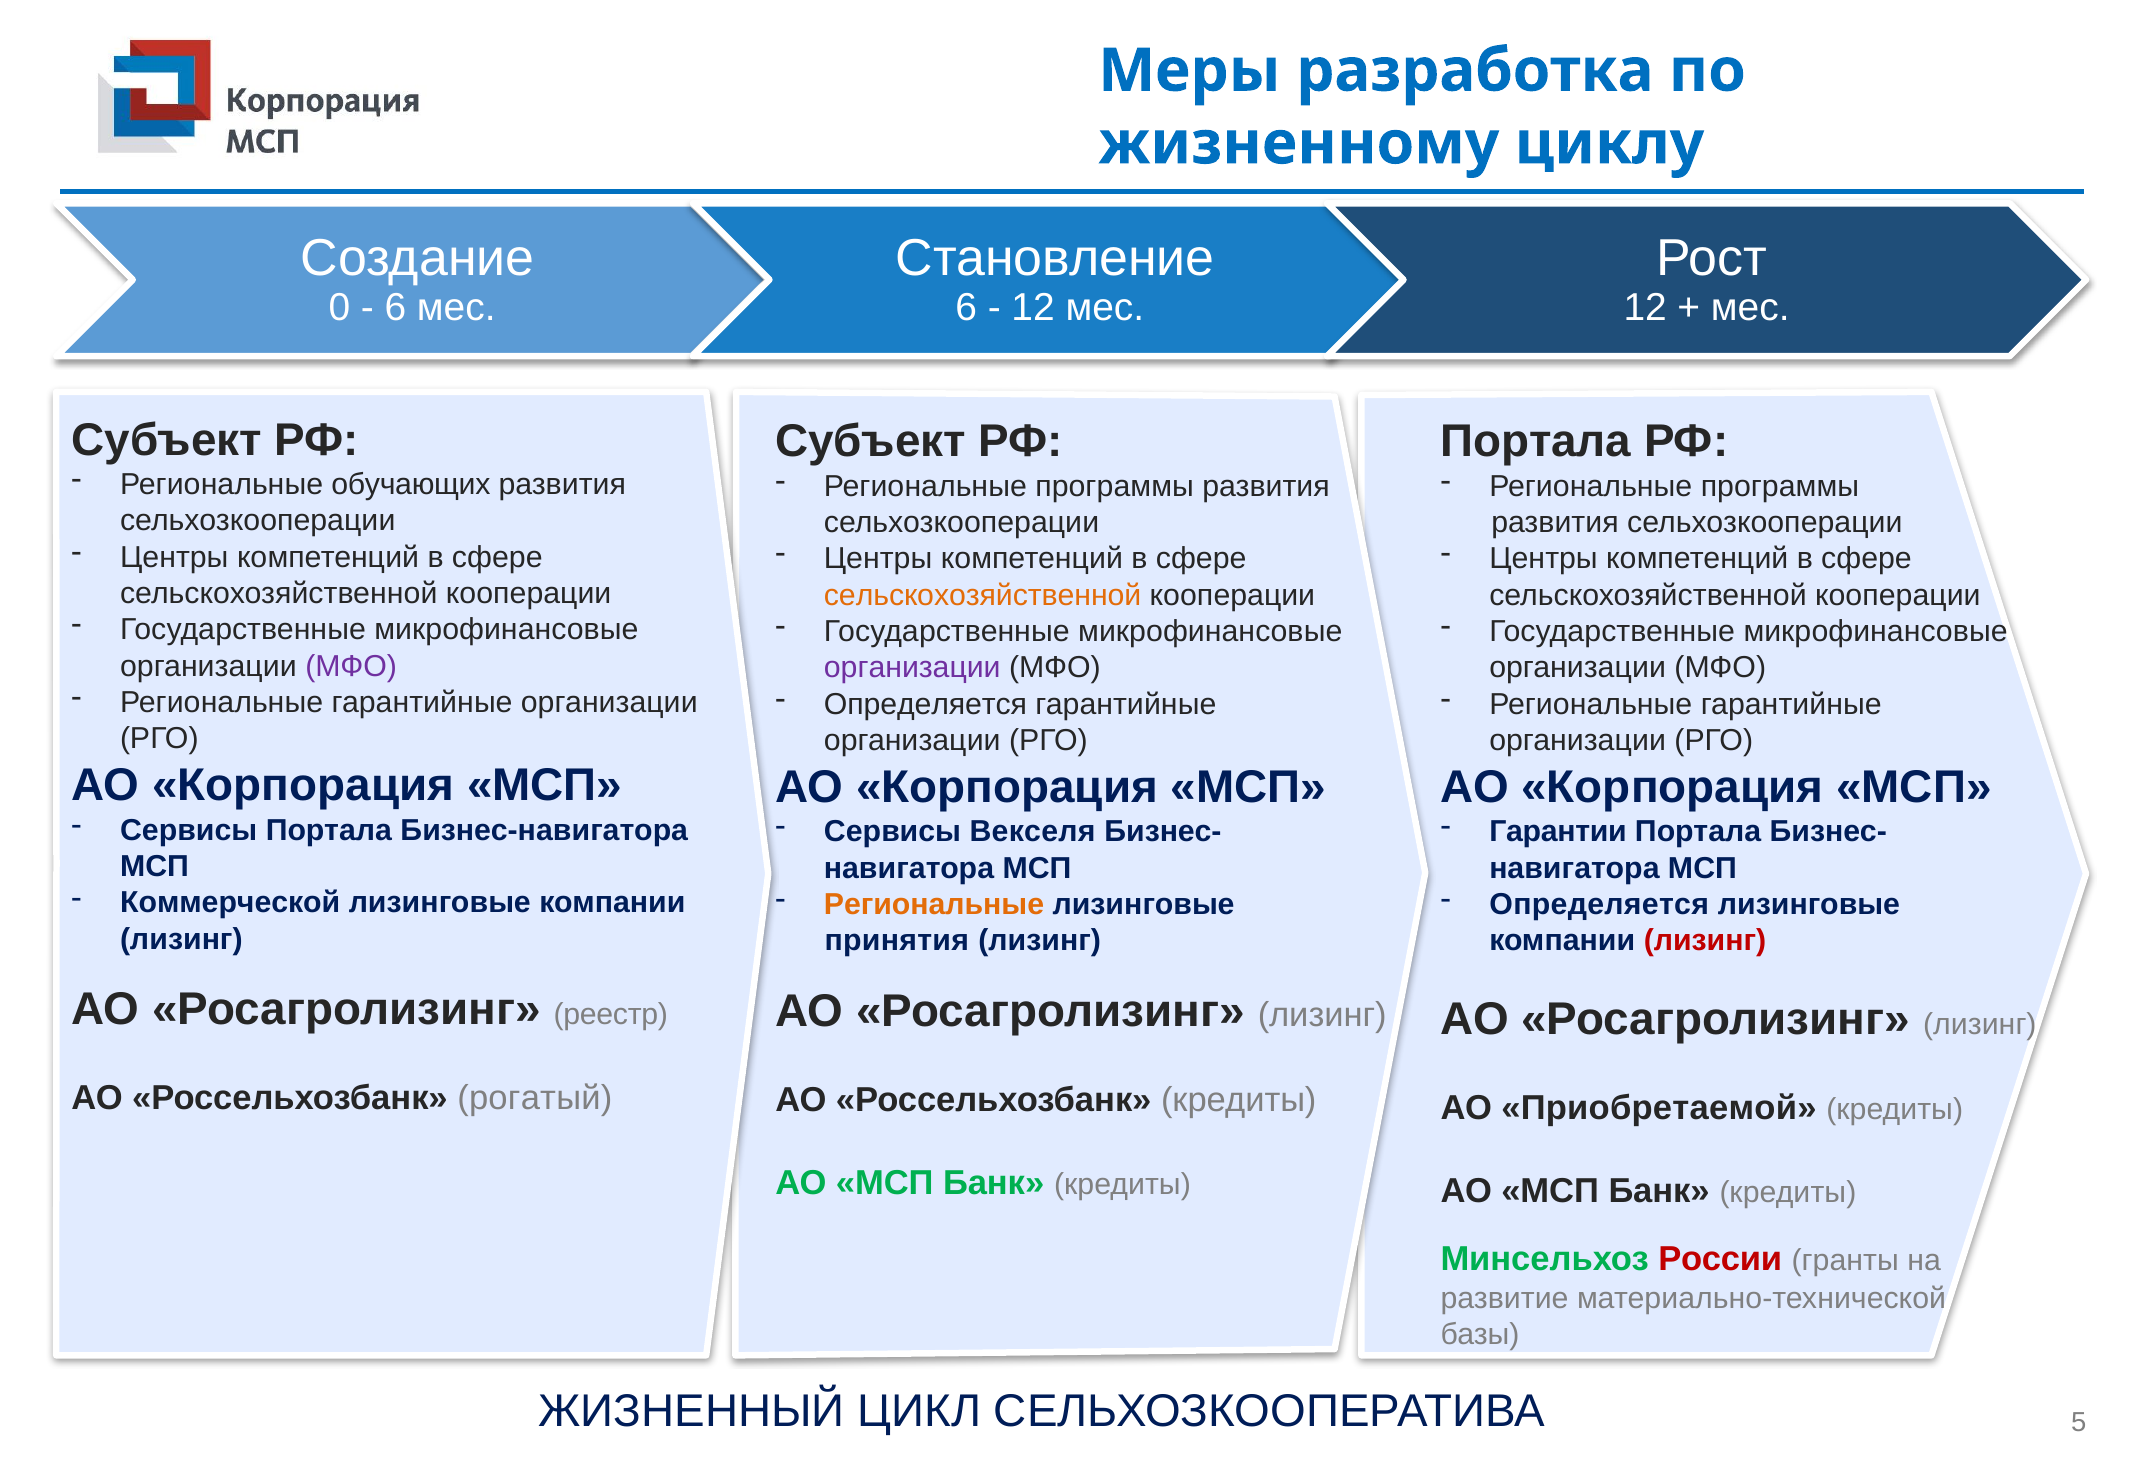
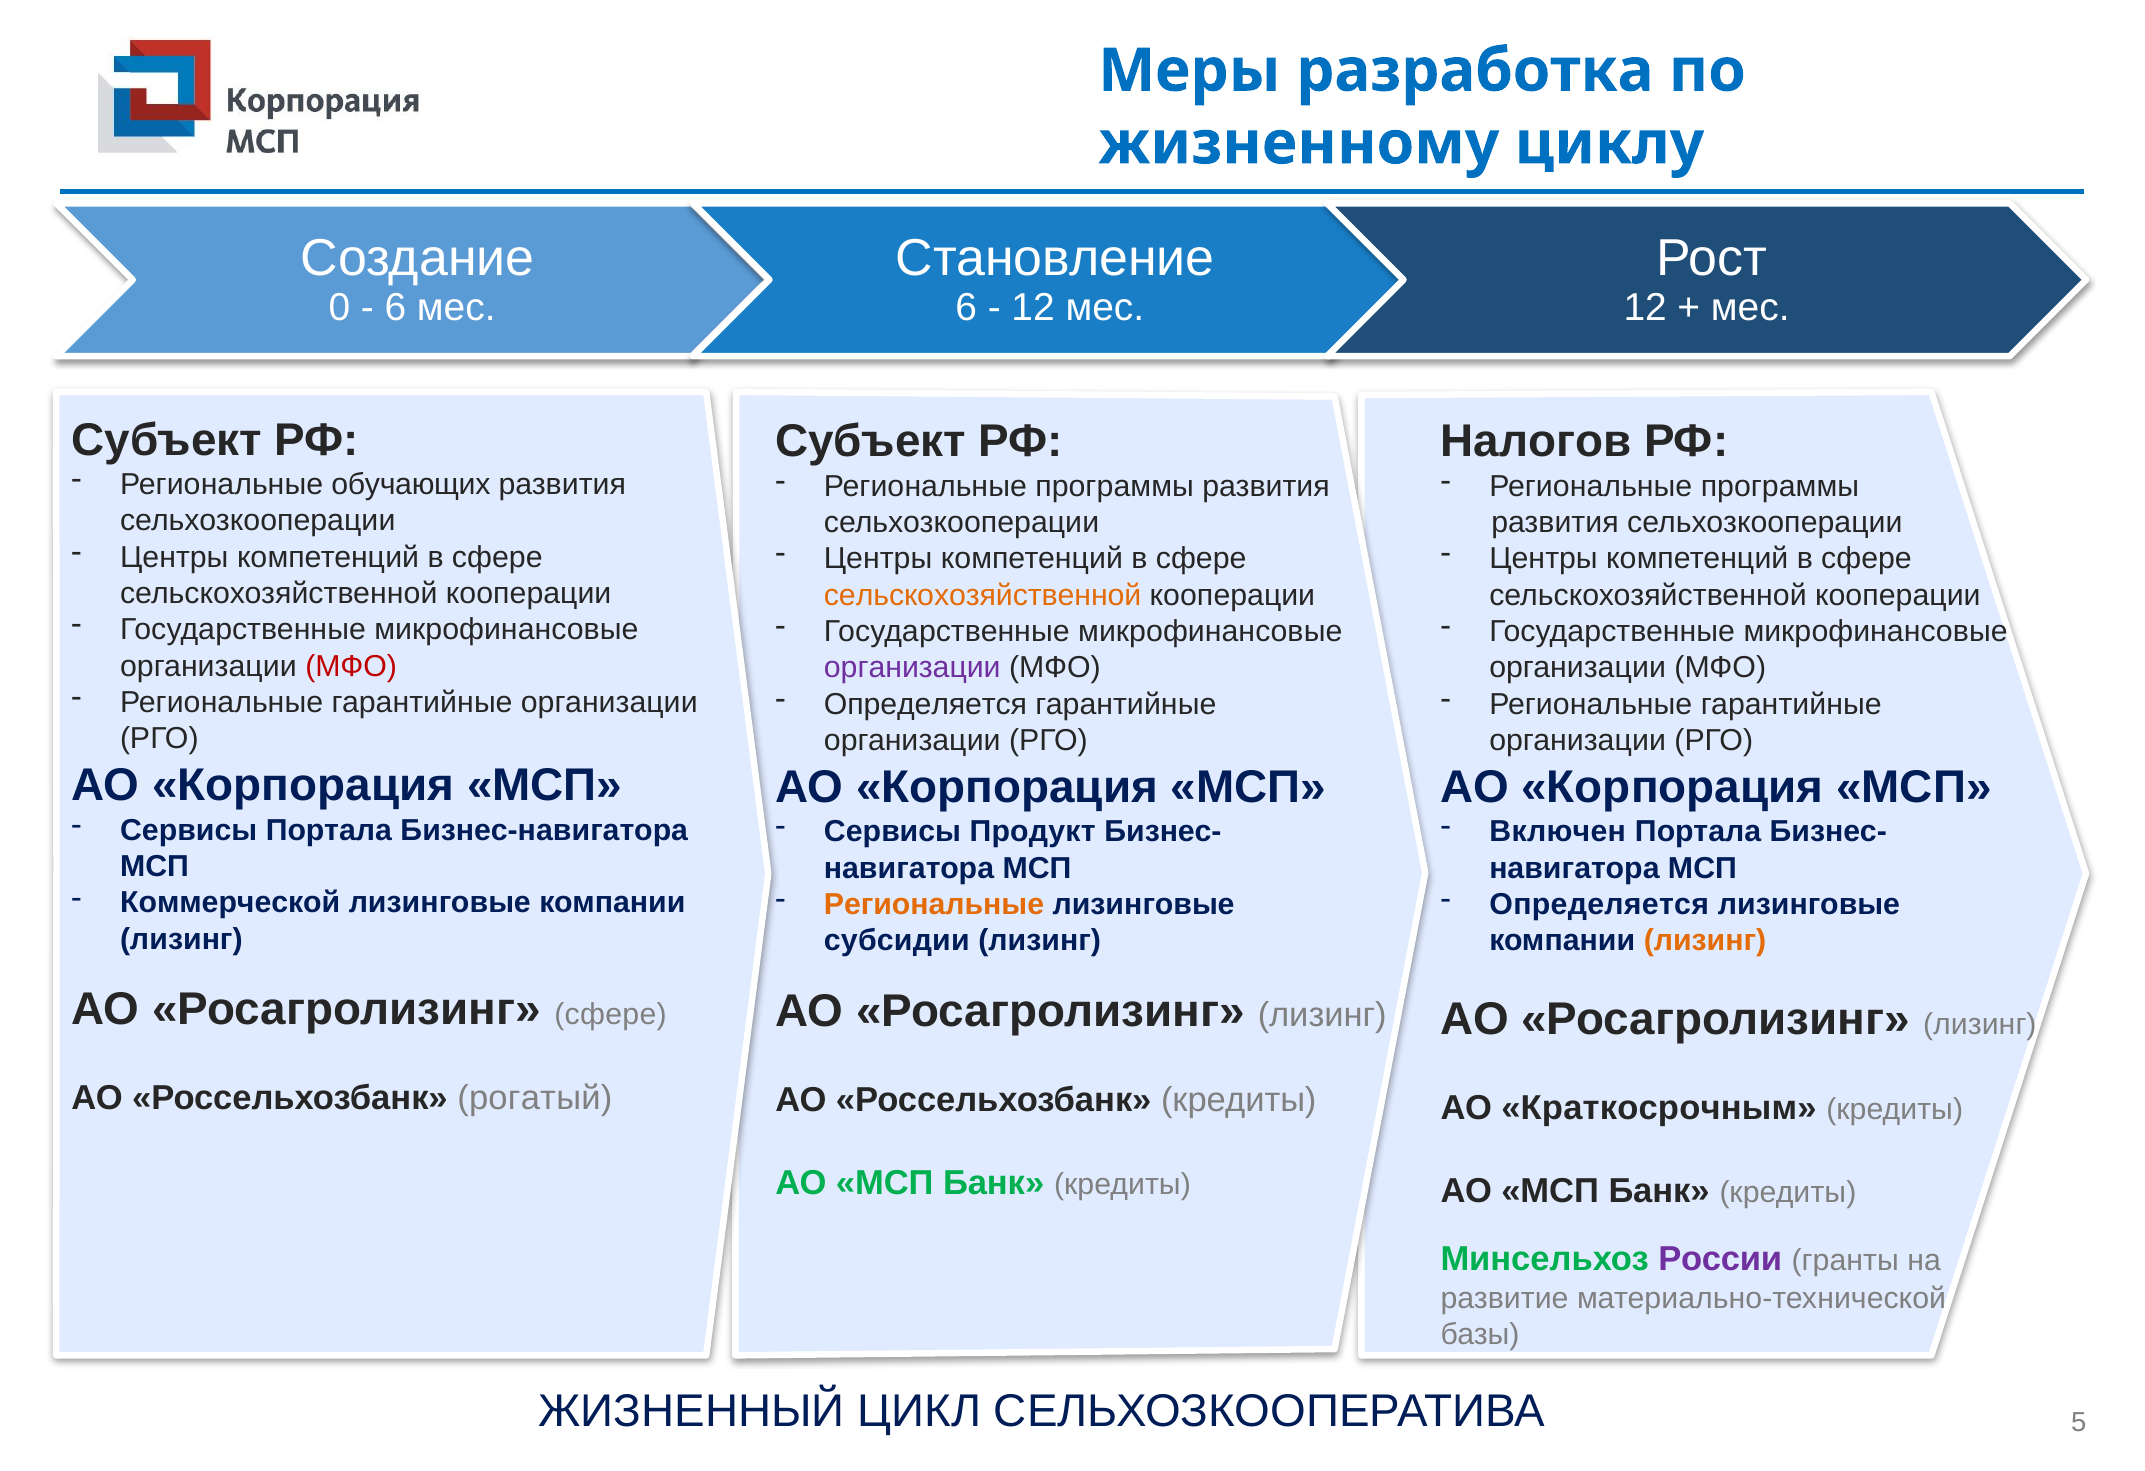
Портала: Портала -> Налогов (1536, 442)
МФО colour: purple -> red (351, 666)
Векселя: Векселя -> Продукт (1033, 832)
Гарантии: Гарантии -> Включен (1558, 832)
принятия: принятия -> субсидии (897, 941)
лизинг colour: red -> orange (1705, 941)
Росагролизинг реестр: реестр -> сфере (611, 1015)
Приобретаемой: Приобретаемой -> Краткосрочным (1659, 1108)
России colour: red -> purple (1720, 1260)
